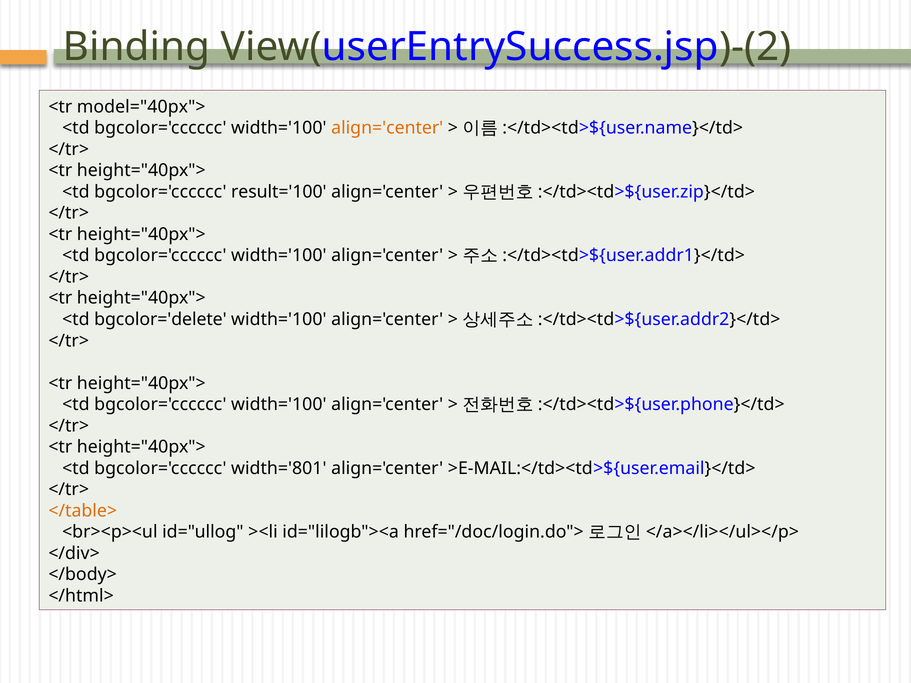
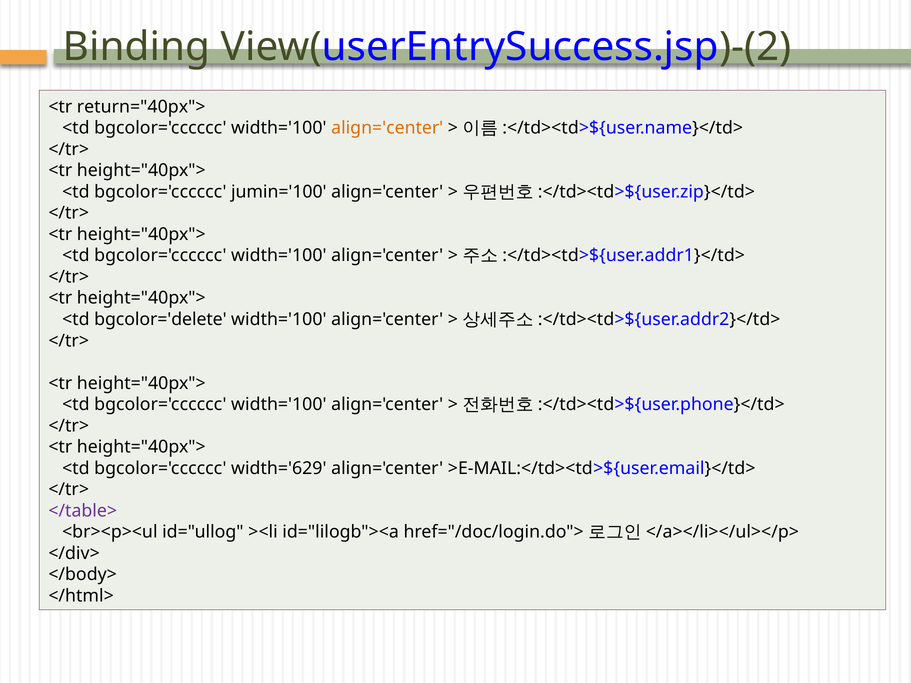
model="40px">: model="40px"> -> return="40px"> (141, 107)
result='100: result='100 -> jumin='100 (279, 192)
width='801: width='801 -> width='629 (279, 468)
</table> colour: orange -> purple (83, 511)
